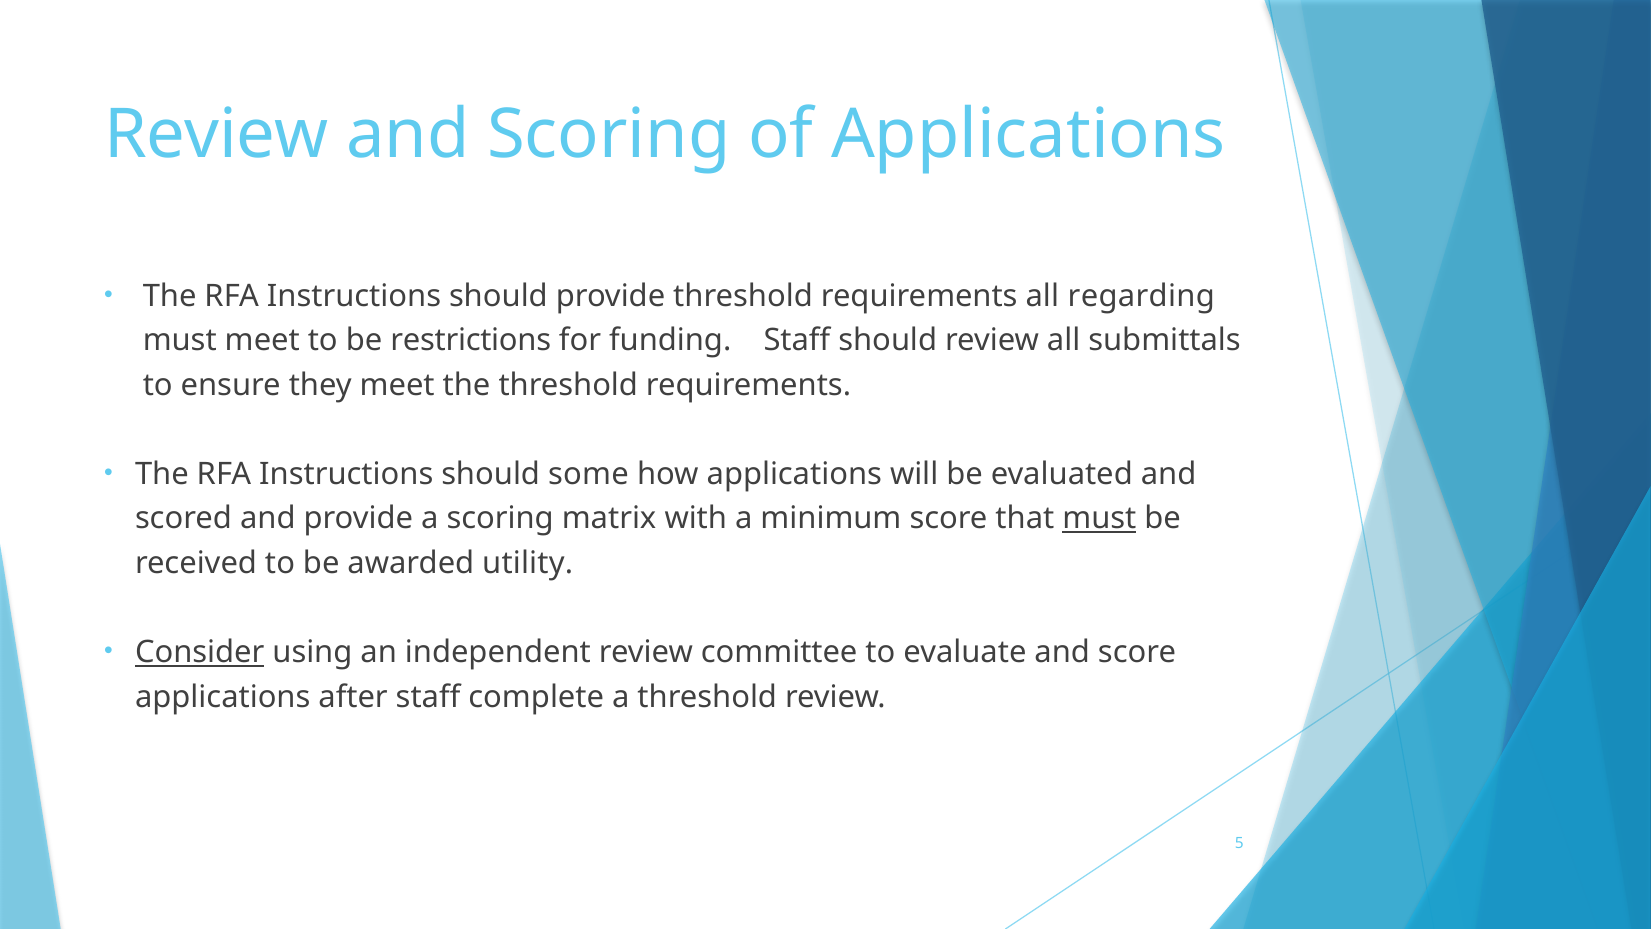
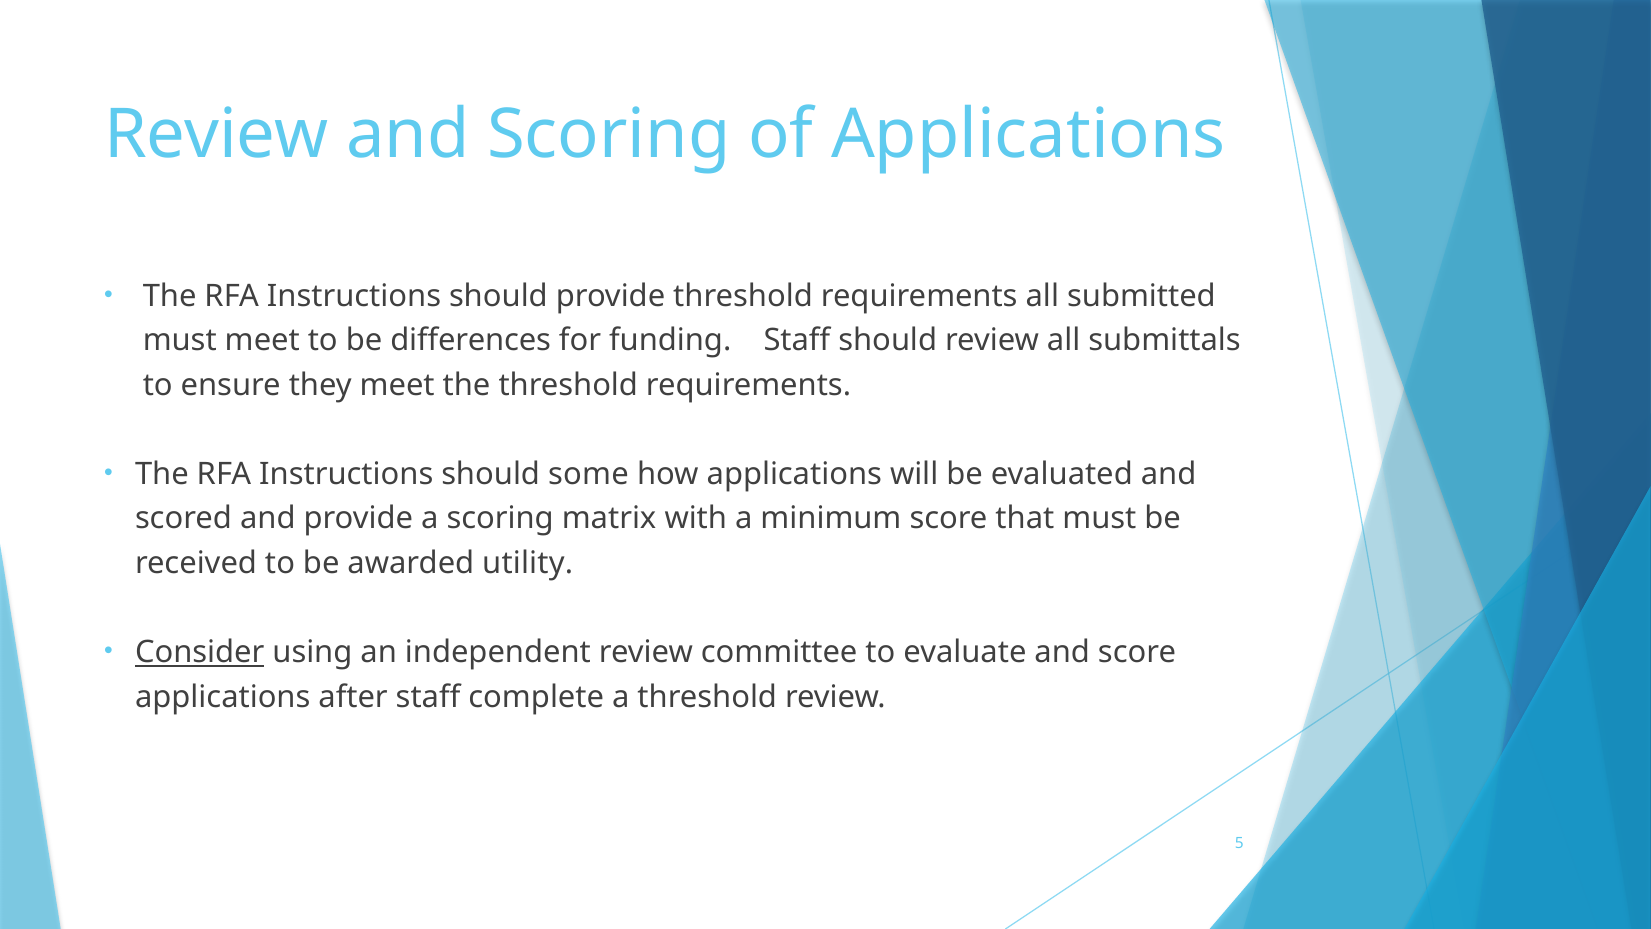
regarding: regarding -> submitted (1141, 296)
restrictions: restrictions -> differences (471, 340)
must underline: present -> none (1099, 519)
